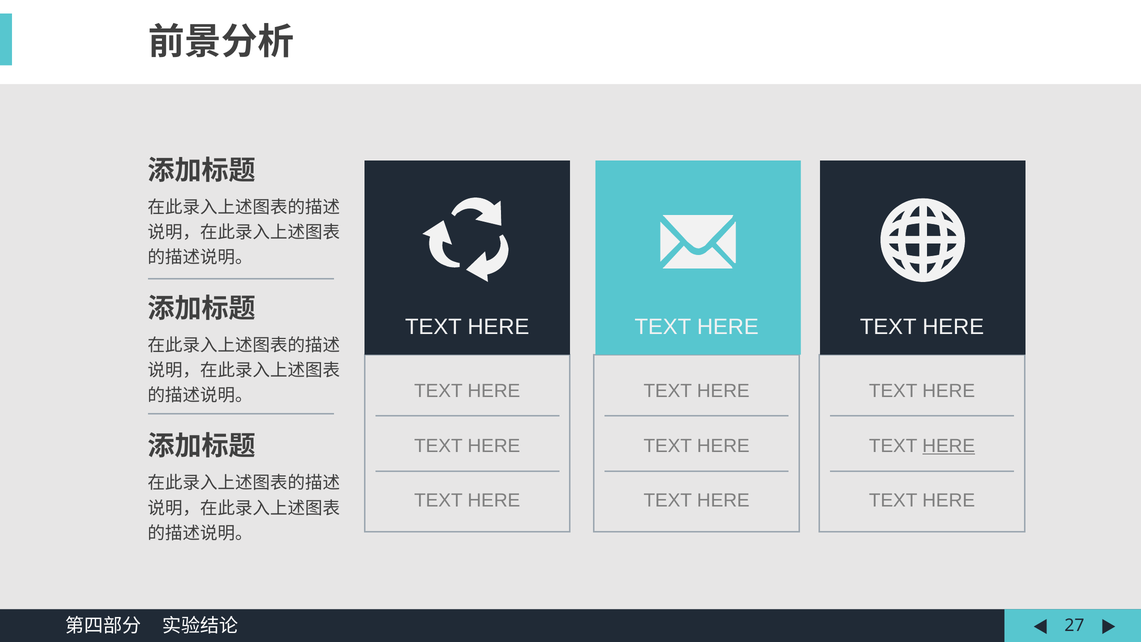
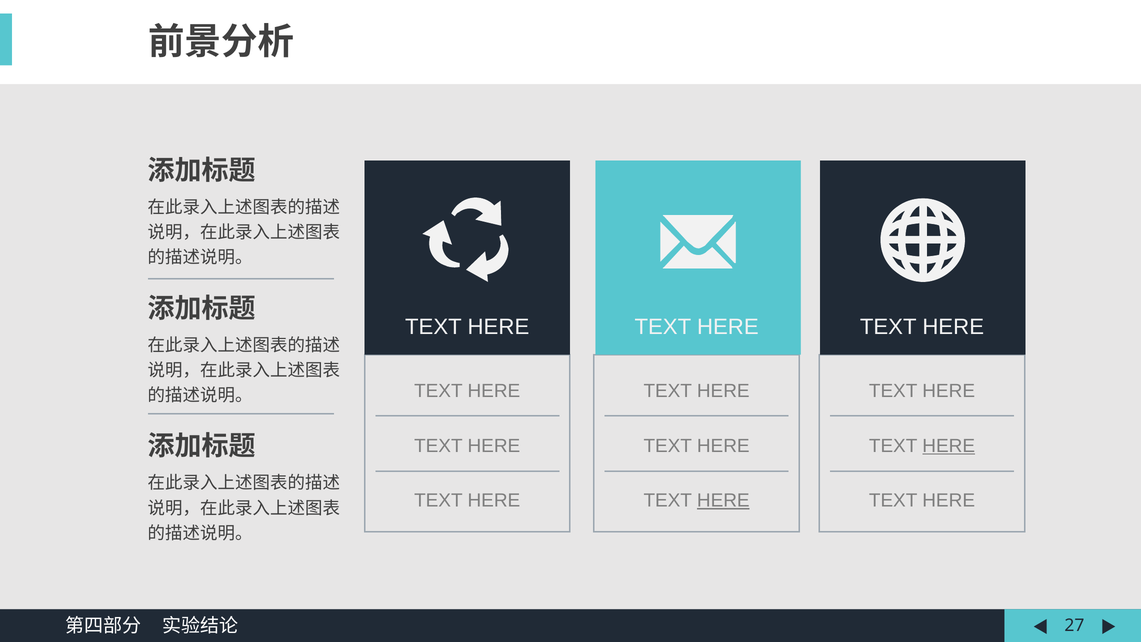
HERE underline: none -> present (723, 500)
